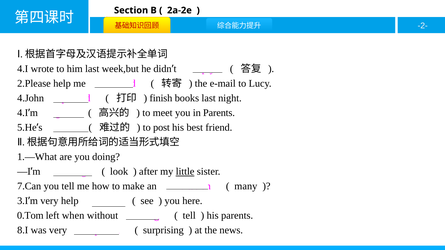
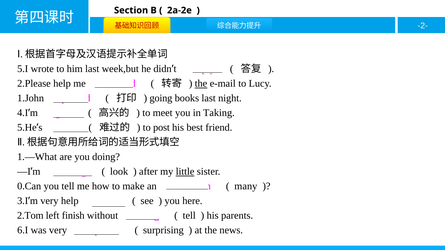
4.I: 4.I -> 5.I (23, 69)
the underline: none -> present (201, 84)
4.John: 4.John -> 1.John (31, 98)
finish: finish -> going (161, 98)
in Parents: Parents -> Taking (219, 113)
7.Can: 7.Can -> 0.Can (29, 186)
0.Tom: 0.Tom -> 2.Tom (30, 216)
when: when -> finish (73, 216)
8.I: 8.I -> 6.I (23, 230)
